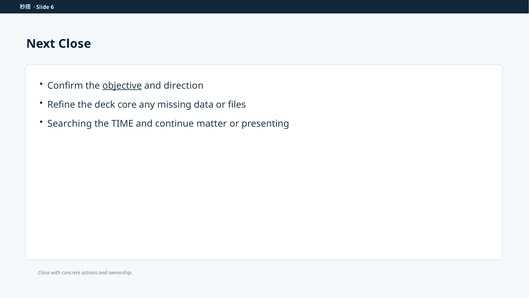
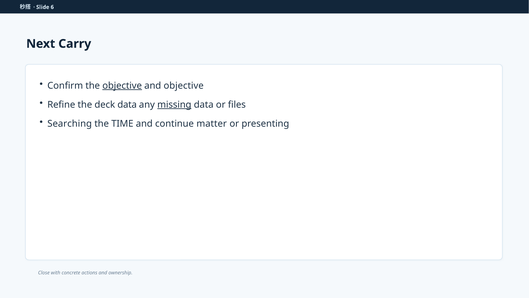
Next Close: Close -> Carry (75, 44)
and direction: direction -> objective (184, 86)
deck core: core -> data (127, 105)
missing underline: none -> present (174, 105)
